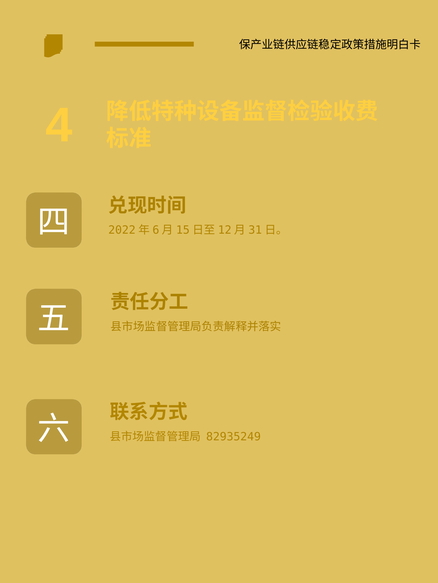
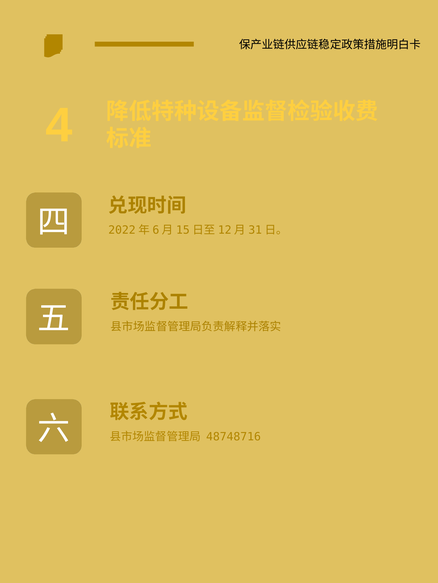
82935249: 82935249 -> 48748716 (233, 438)
